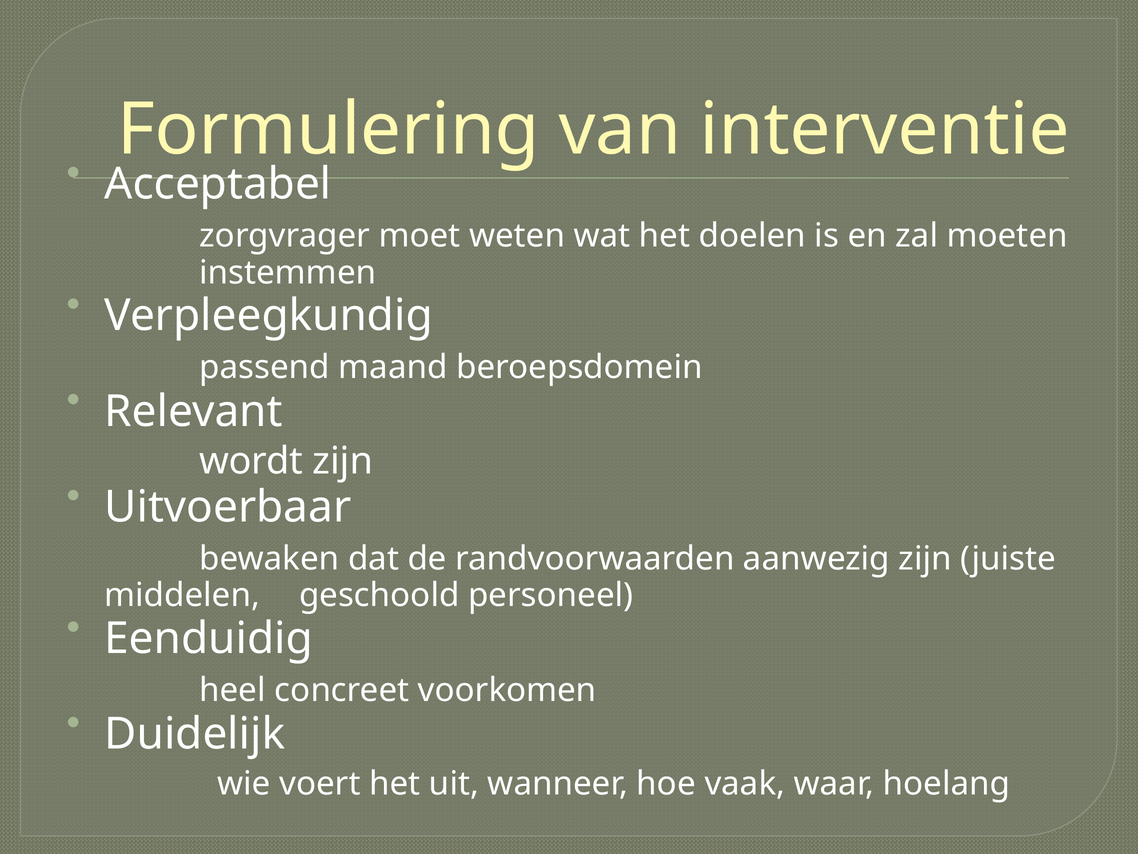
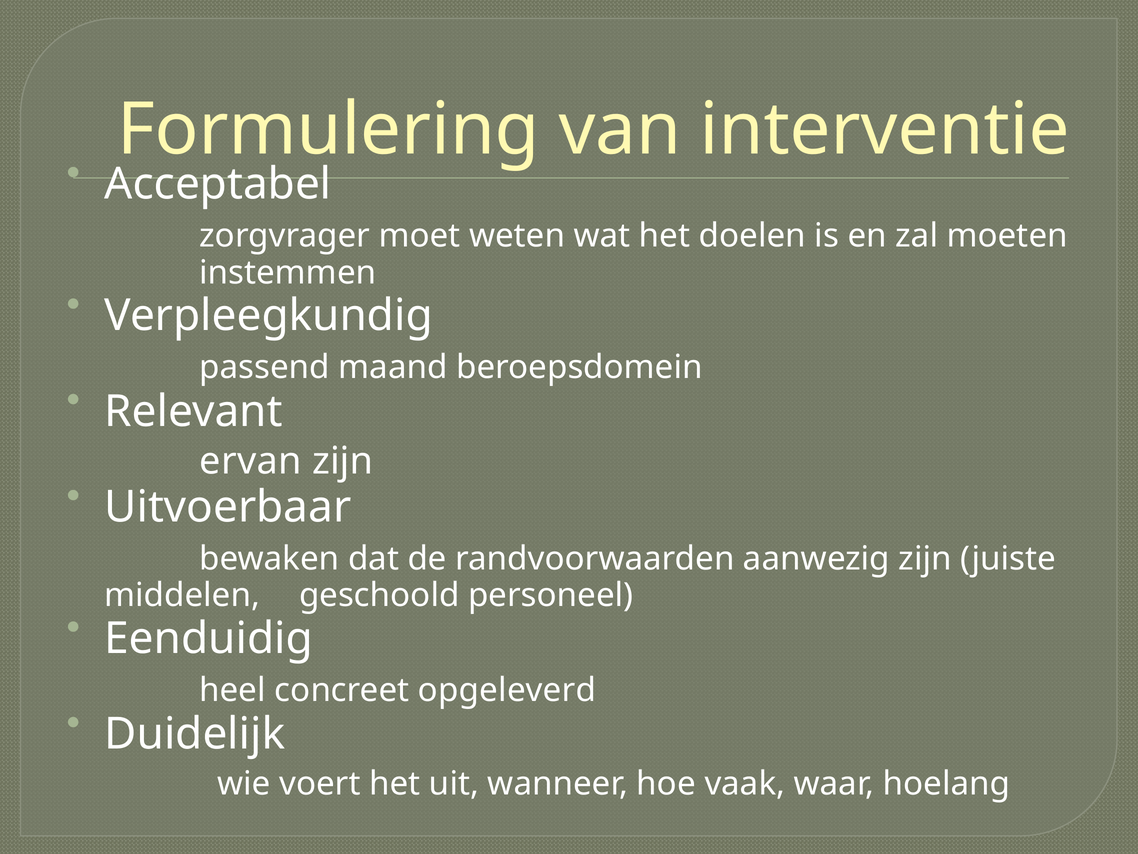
wordt: wordt -> ervan (251, 461)
voorkomen: voorkomen -> opgeleverd (507, 690)
